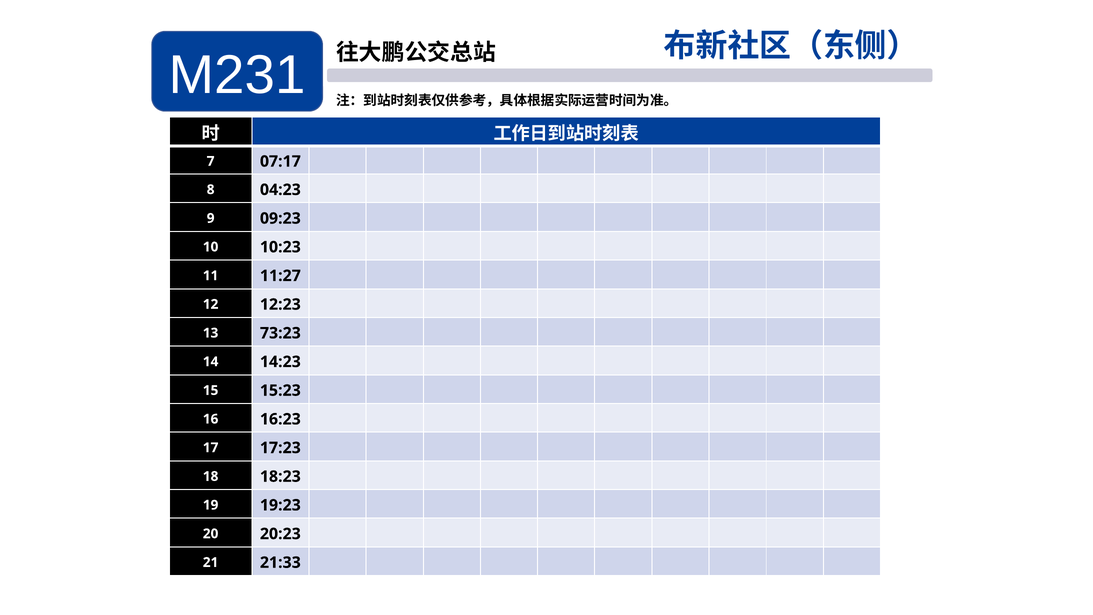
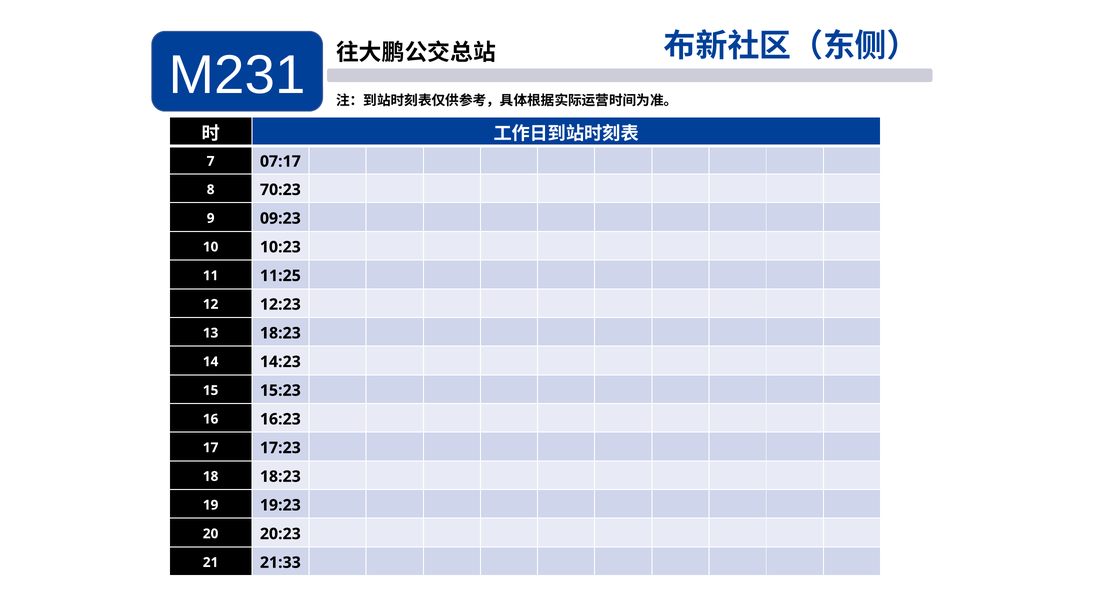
04:23: 04:23 -> 70:23 (280, 190)
11:27: 11:27 -> 11:25 (280, 276)
13 73:23: 73:23 -> 18:23 (280, 333)
